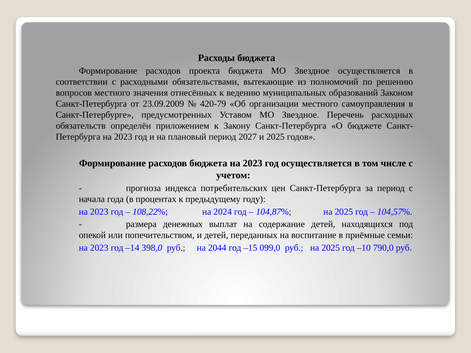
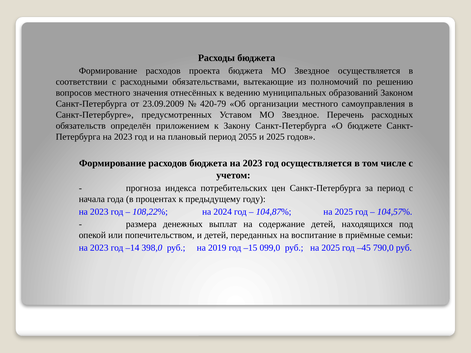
2027: 2027 -> 2055 (248, 137)
2044: 2044 -> 2019 (217, 248)
–10: –10 -> –45 (364, 248)
